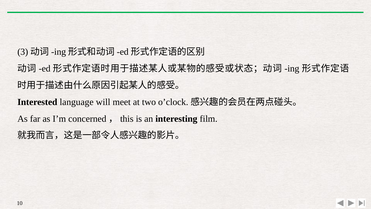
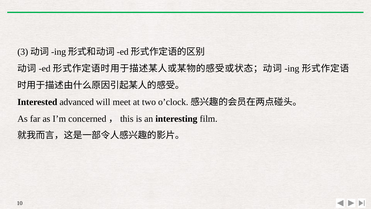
language: language -> advanced (77, 102)
